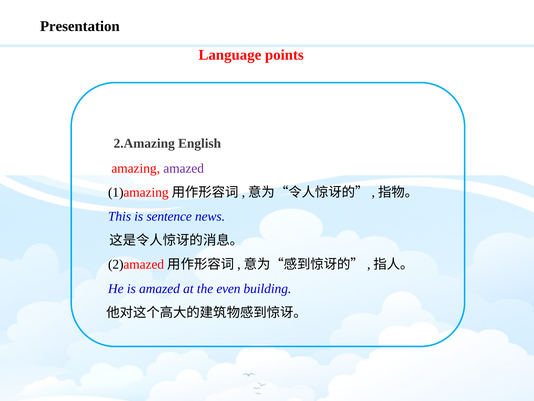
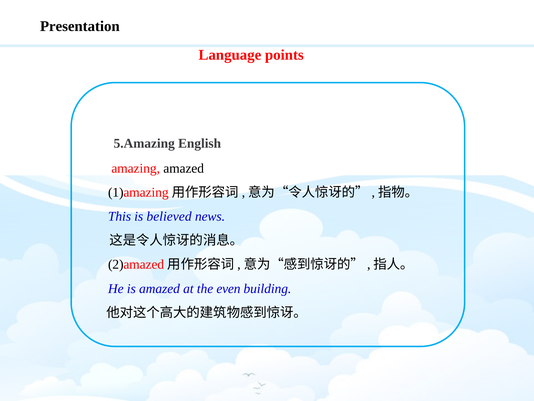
2.Amazing: 2.Amazing -> 5.Amazing (144, 143)
amazed colour: purple -> black (184, 168)
sentence: sentence -> believed (169, 216)
